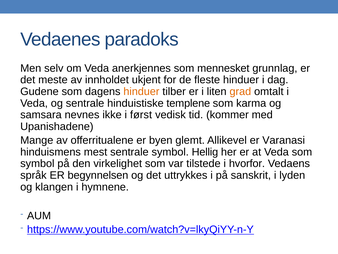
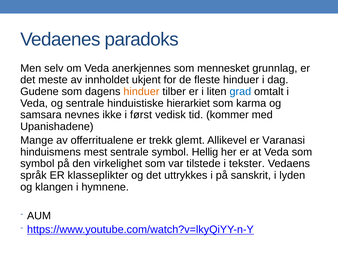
grad colour: orange -> blue (240, 91)
templene: templene -> hierarkiet (188, 103)
byen: byen -> trekk (161, 140)
hvorfor: hvorfor -> tekster (247, 163)
begynnelsen: begynnelsen -> klasseplikter (98, 175)
